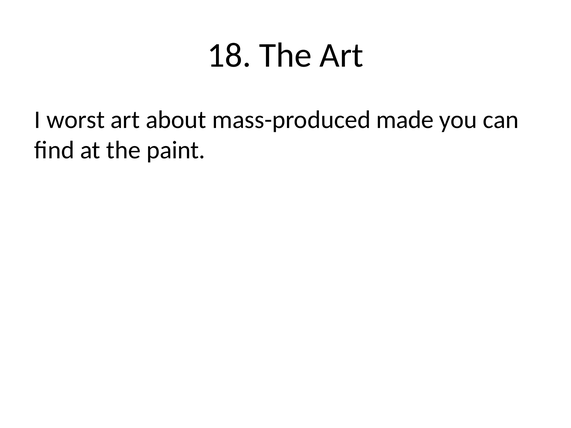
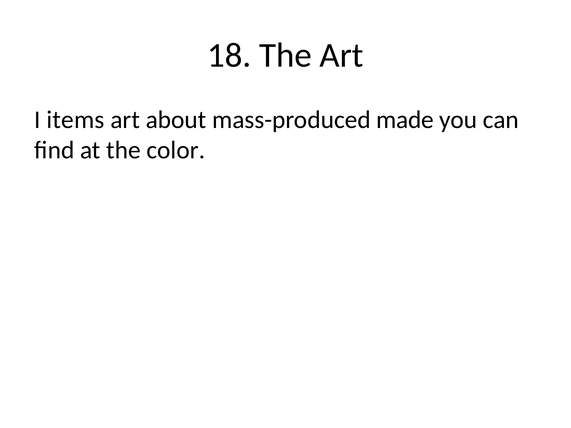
worst: worst -> items (75, 120)
paint: paint -> color (176, 150)
